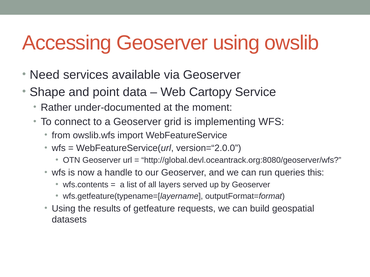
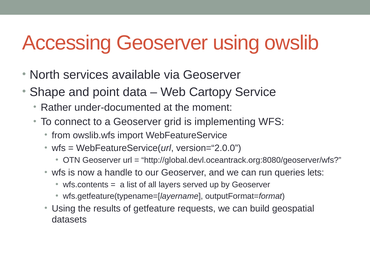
Need: Need -> North (45, 75)
this: this -> lets (316, 173)
